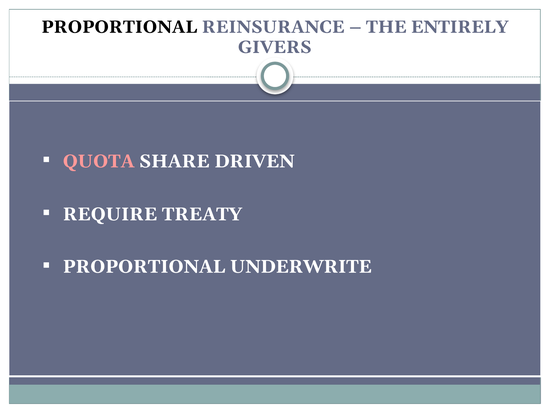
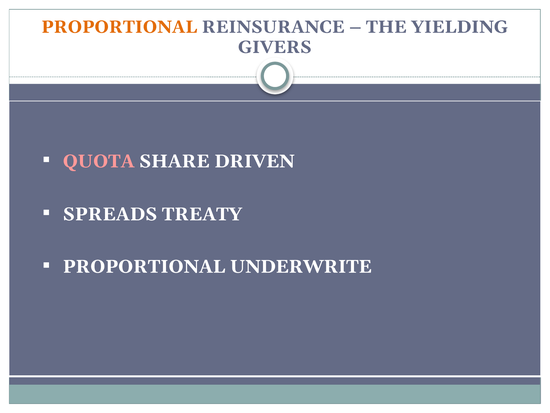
PROPORTIONAL colour: black -> orange (119, 27)
ENTIRELY: ENTIRELY -> YIELDING (460, 27)
REQUIRE: REQUIRE -> SPREADS (110, 214)
